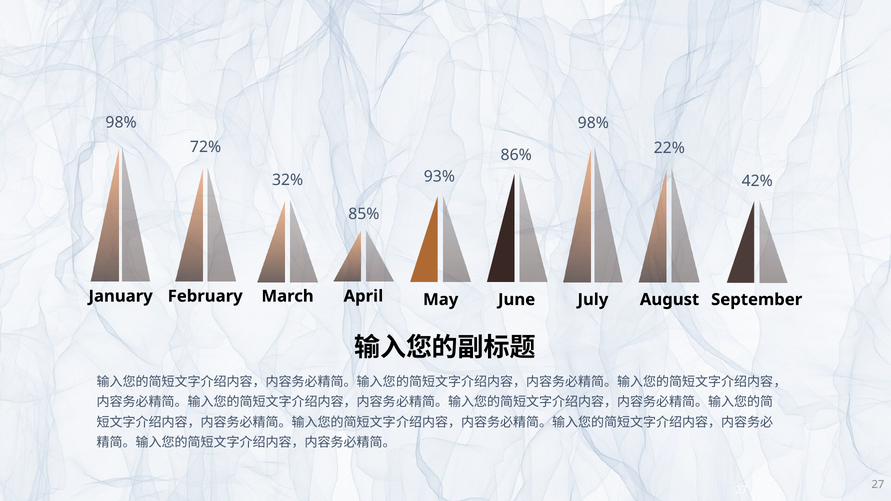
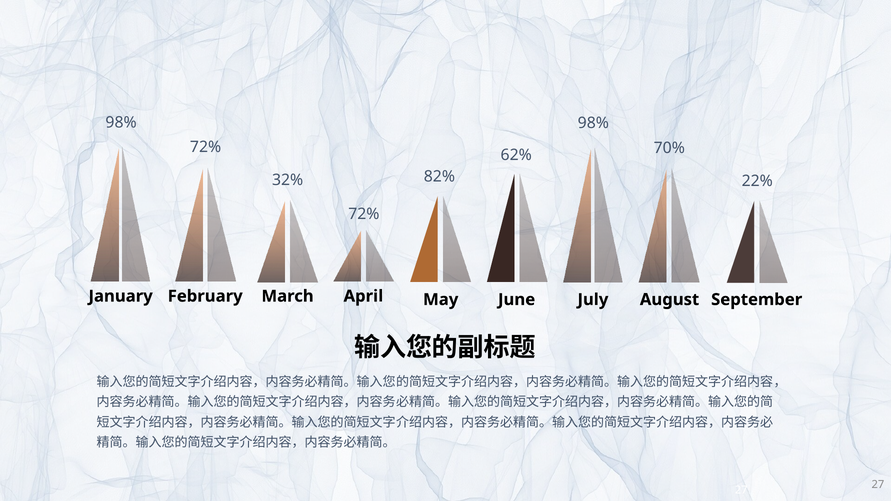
22%: 22% -> 70% (669, 148)
86%: 86% -> 62% (516, 155)
93%: 93% -> 82% (439, 177)
42%: 42% -> 22% (757, 181)
85%: 85% -> 72% (364, 214)
